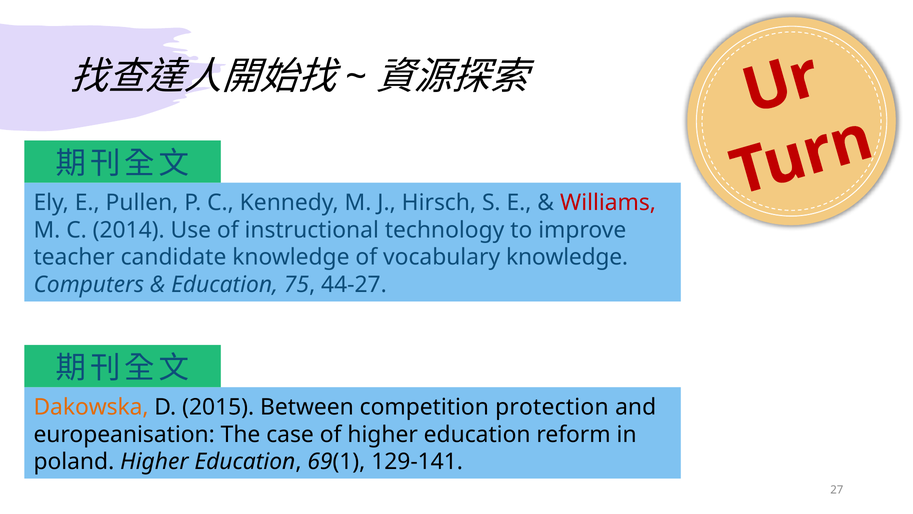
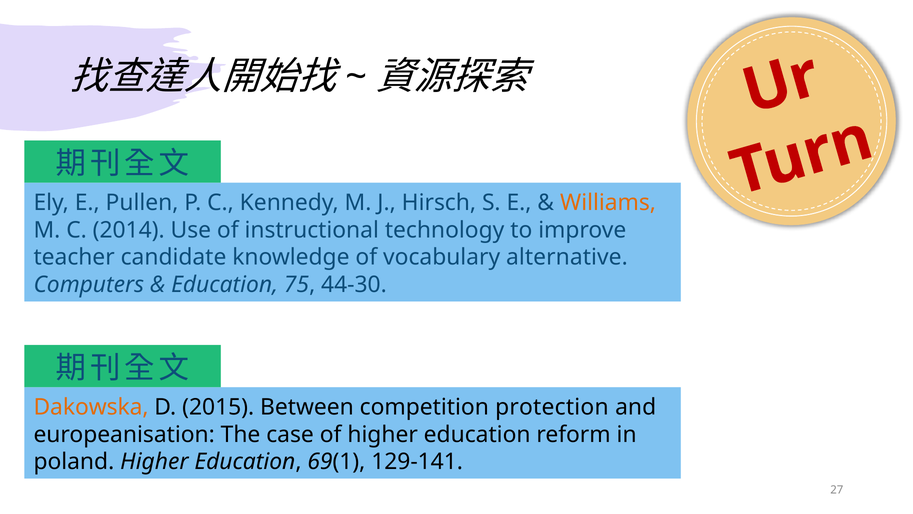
Williams colour: red -> orange (608, 202)
vocabulary knowledge: knowledge -> alternative (567, 257)
44-27: 44-27 -> 44-30 (354, 285)
